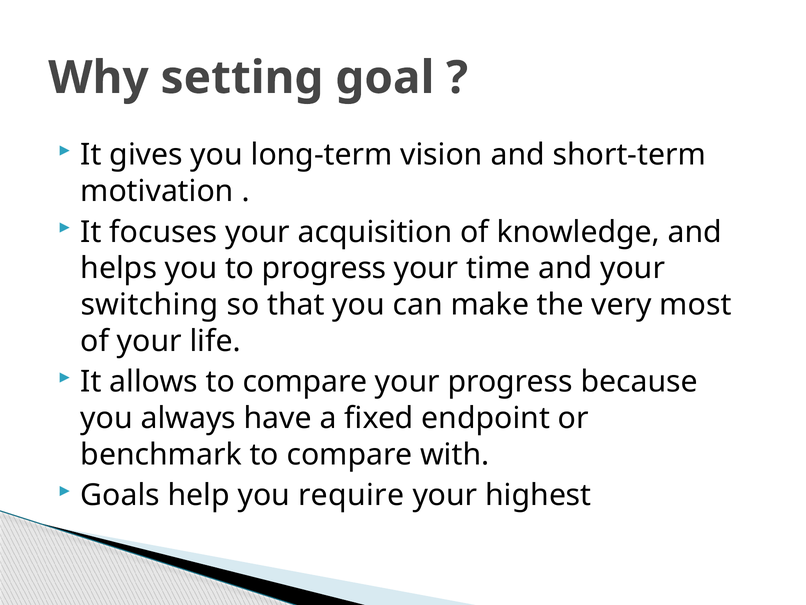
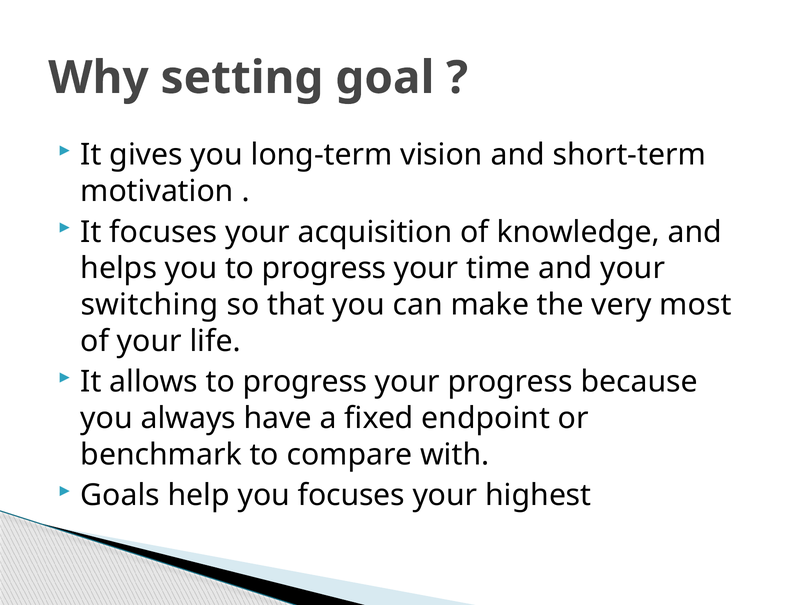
allows to compare: compare -> progress (305, 382)
you require: require -> focuses (351, 495)
